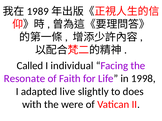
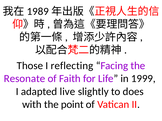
Called: Called -> Those (30, 66)
individual: individual -> reflecting (72, 66)
1998: 1998 -> 1999 (143, 79)
were: were -> point (72, 105)
